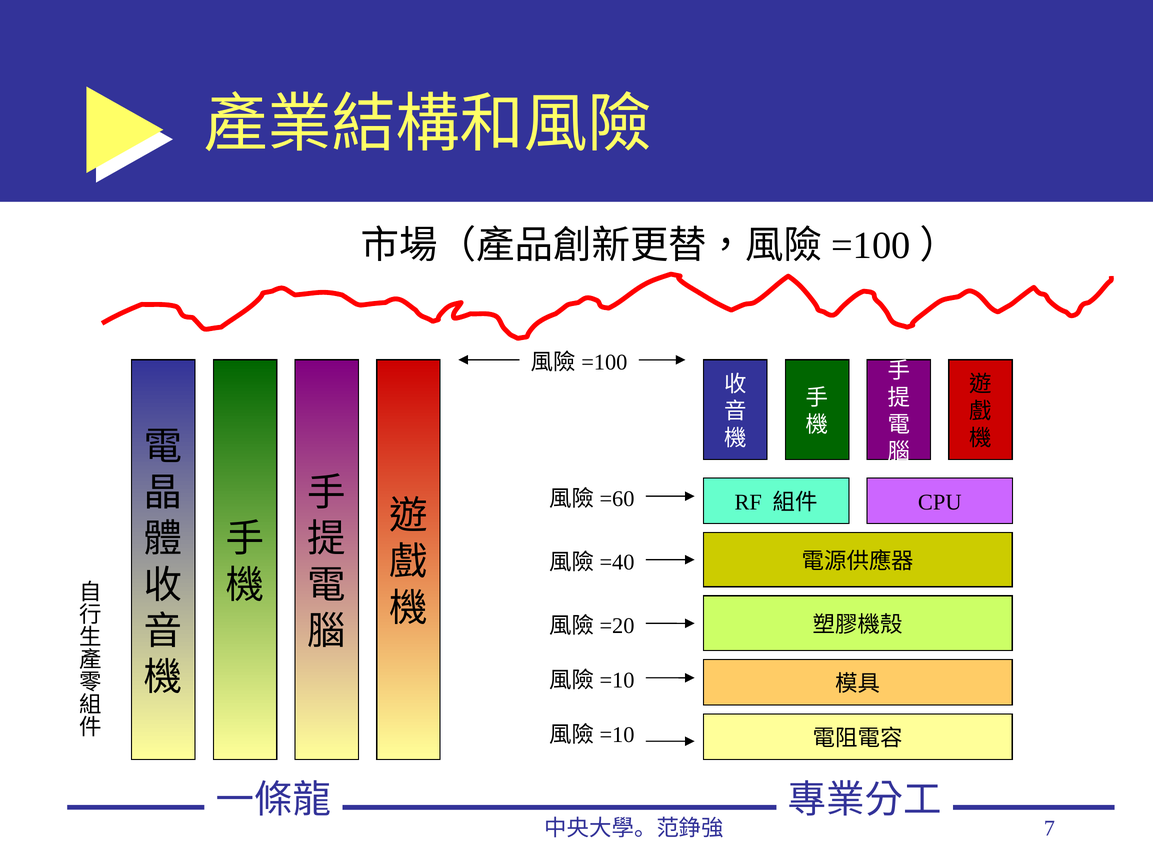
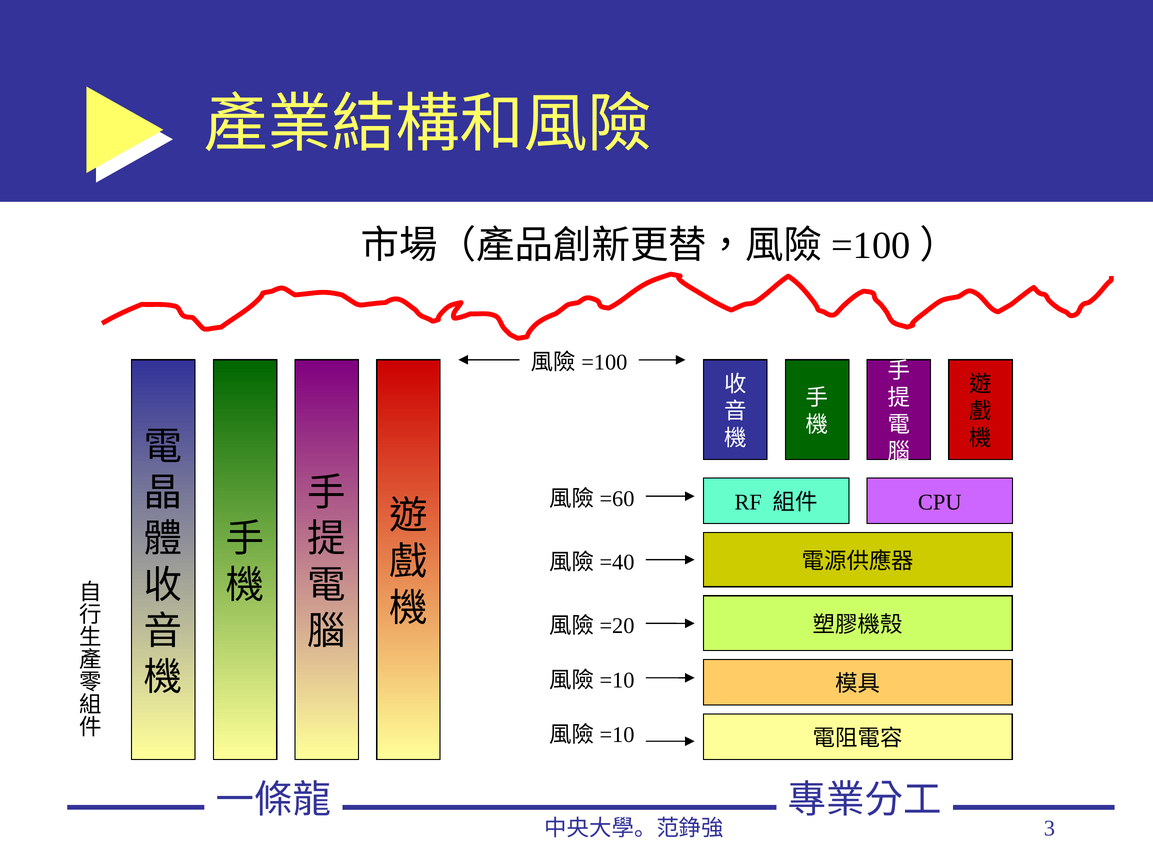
7: 7 -> 3 (1049, 828)
